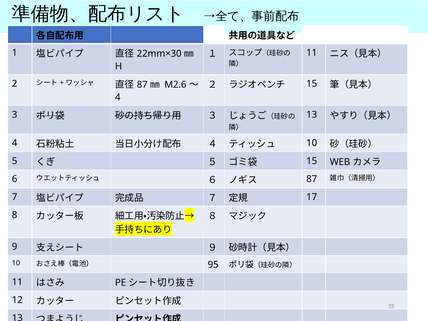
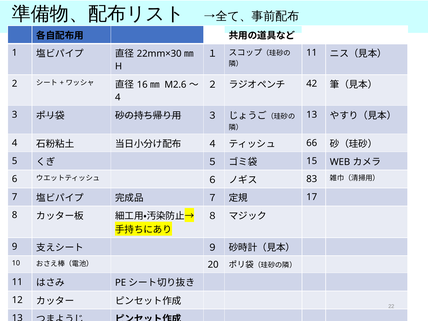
15: 15 -> 42 (312, 84)
87: 87 -> 16 (142, 85)
10: 10 -> 66 (312, 143)
87: 87 -> 83 (312, 179)
95: 95 -> 20 (213, 265)
